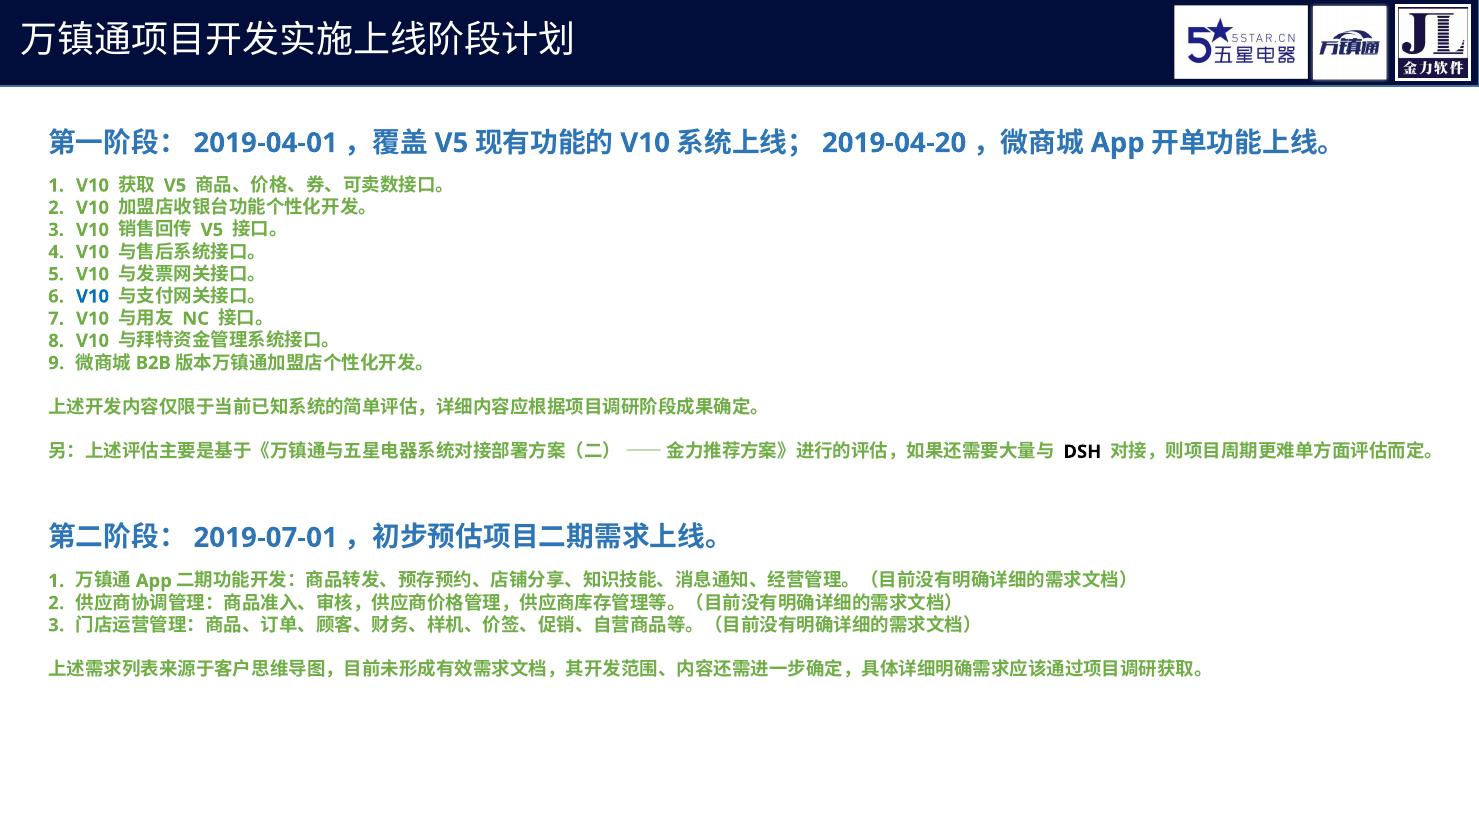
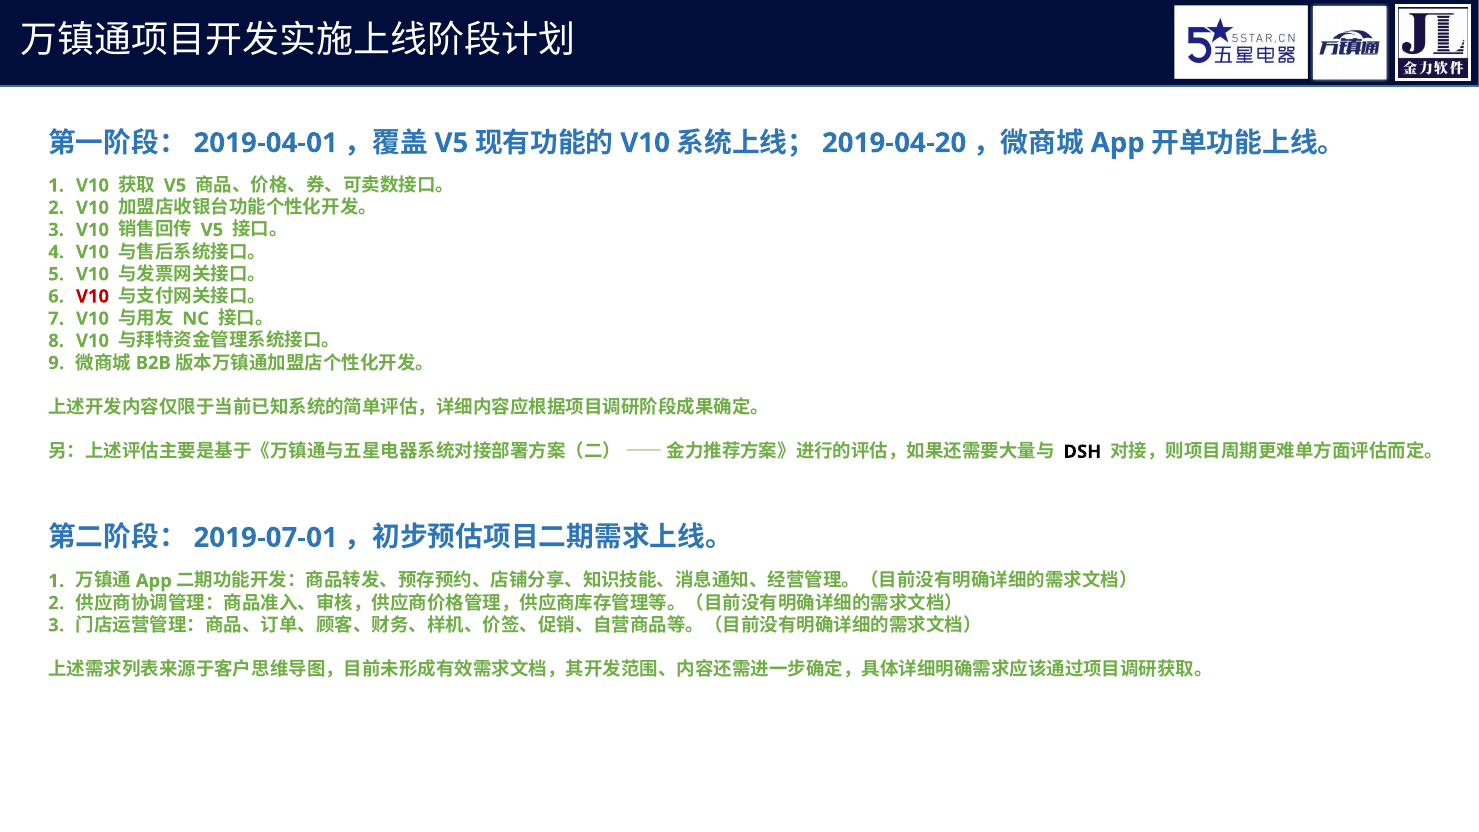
V10 colour: blue -> red (92, 296)
